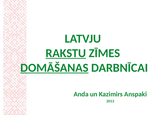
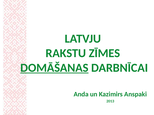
RAKSTU underline: present -> none (66, 53)
